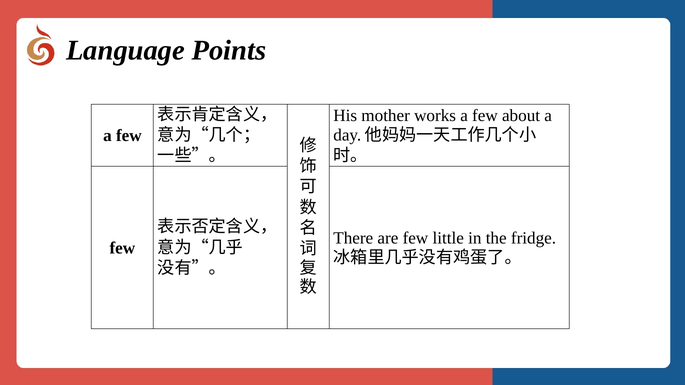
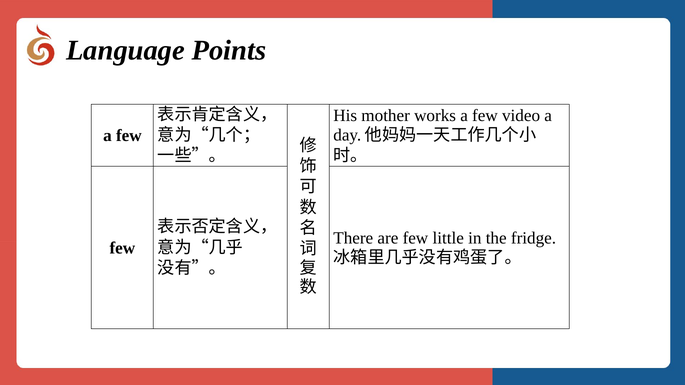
about: about -> video (521, 116)
